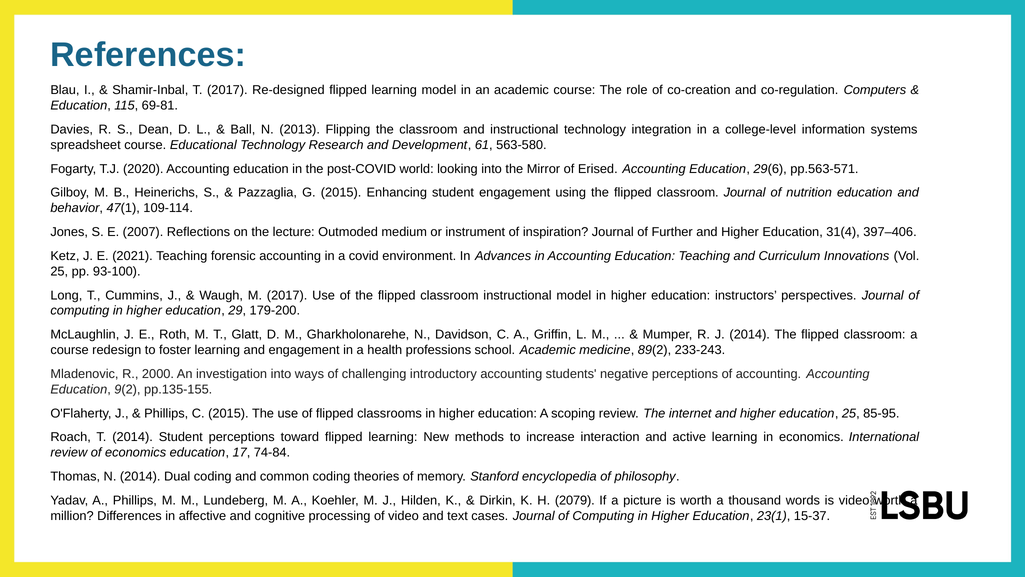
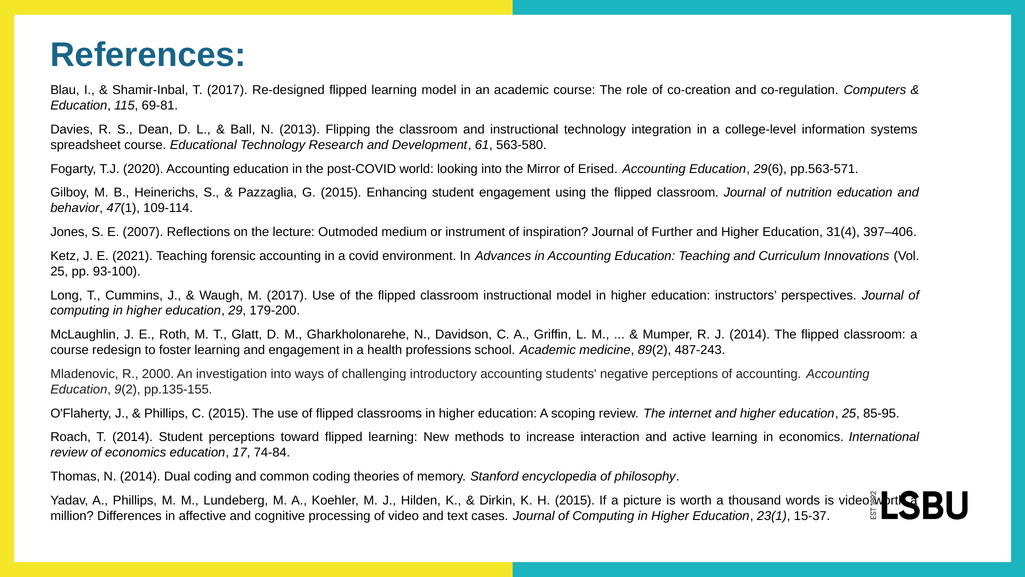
233-243: 233-243 -> 487-243 (700, 350)
H 2079: 2079 -> 2015 (575, 500)
